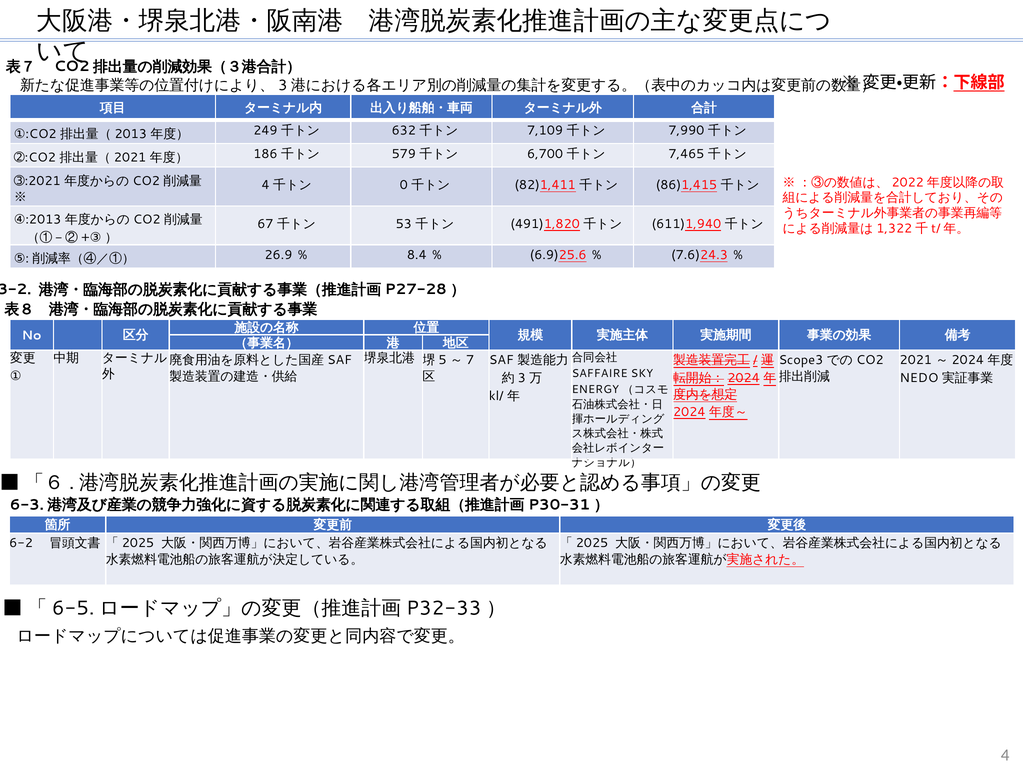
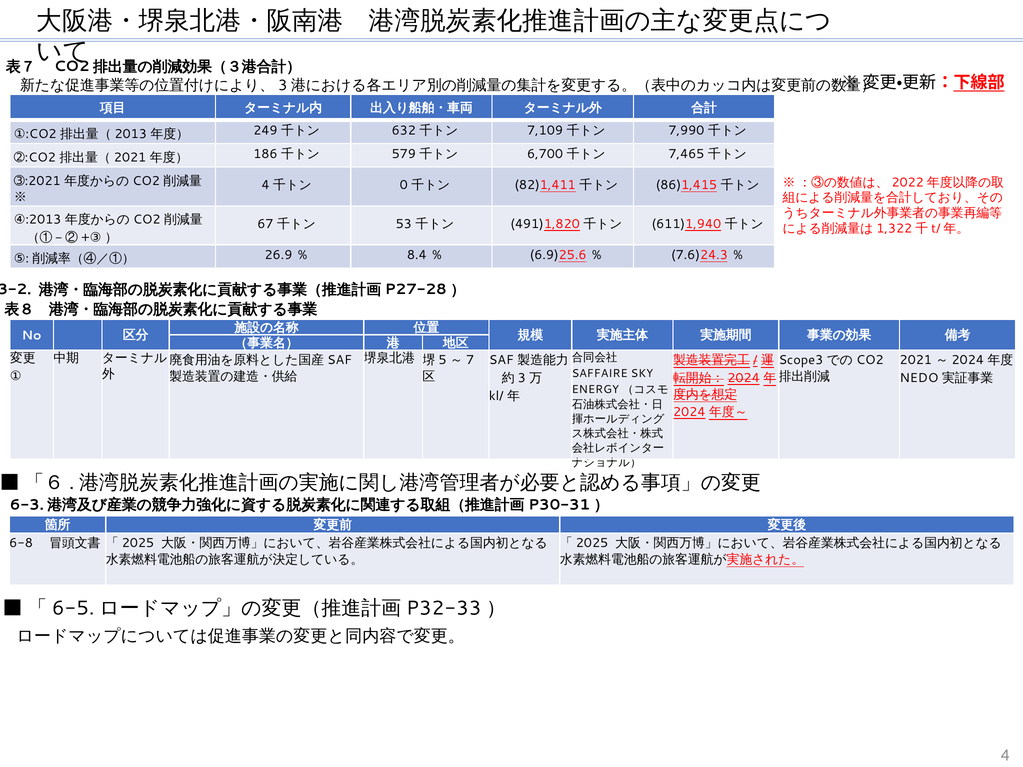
6-2: 6-2 -> 6-8 (21, 543)
